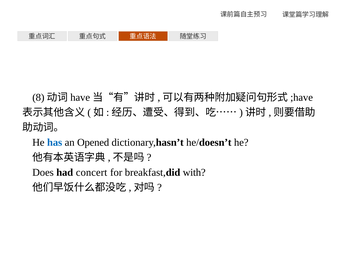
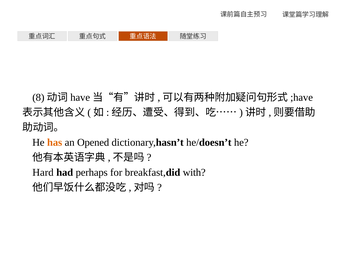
has colour: blue -> orange (55, 143)
Does: Does -> Hard (43, 173)
concert: concert -> perhaps (92, 173)
